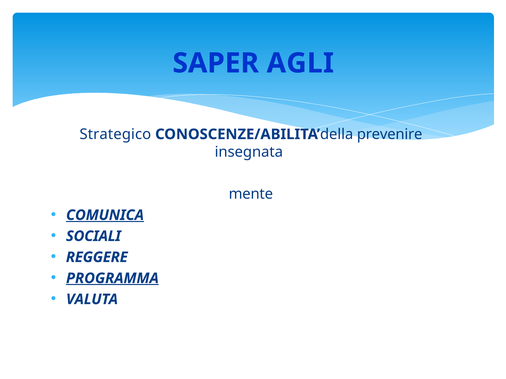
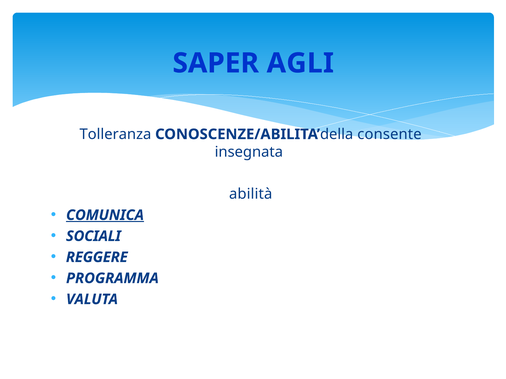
Strategico: Strategico -> Tolleranza (115, 134)
prevenire: prevenire -> consente (389, 134)
mente: mente -> abilità (251, 194)
PROGRAMMA underline: present -> none (112, 279)
